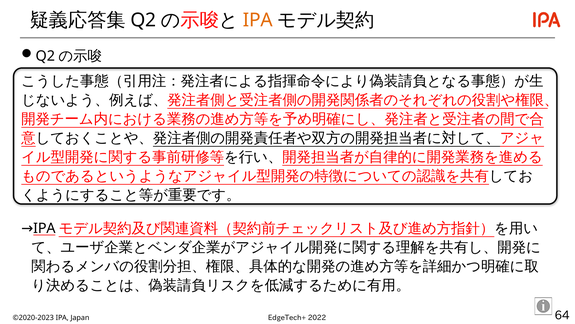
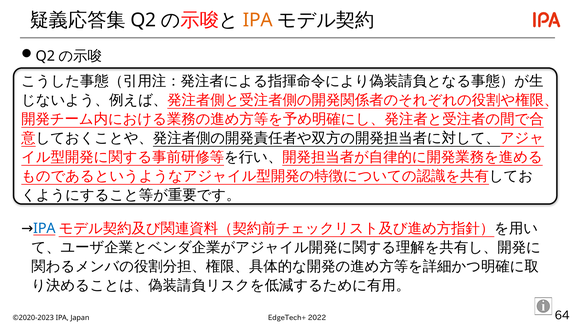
IPA colour: black -> blue (44, 228)
